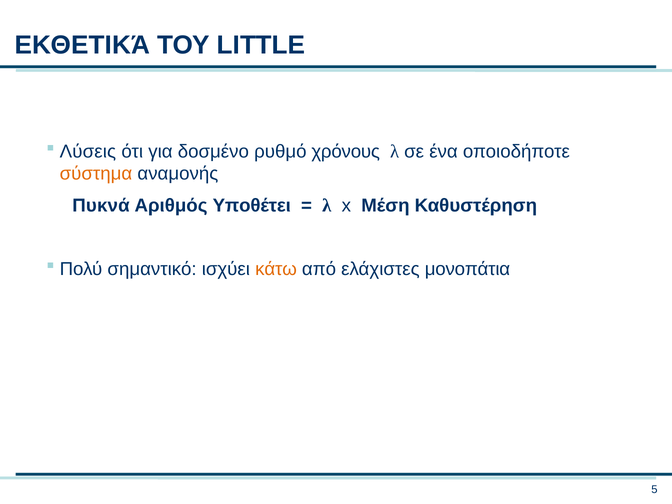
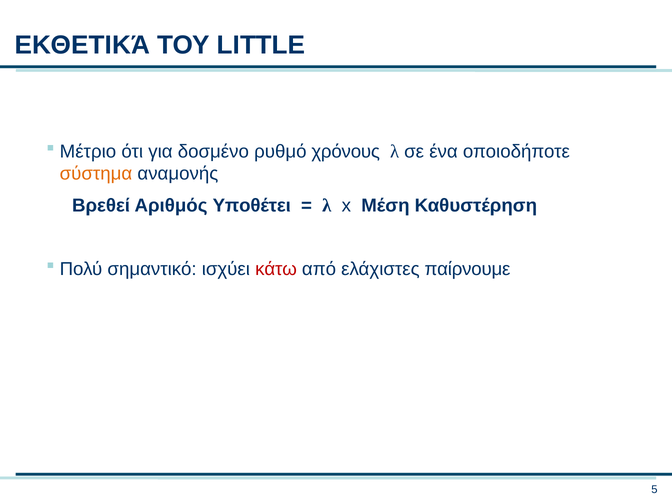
Λύσεις: Λύσεις -> Μέτριο (88, 151)
Πυκνά: Πυκνά -> Βρεθεί (101, 206)
κάτω colour: orange -> red (276, 269)
μονοπάτια: μονοπάτια -> παίρνουμε (467, 269)
